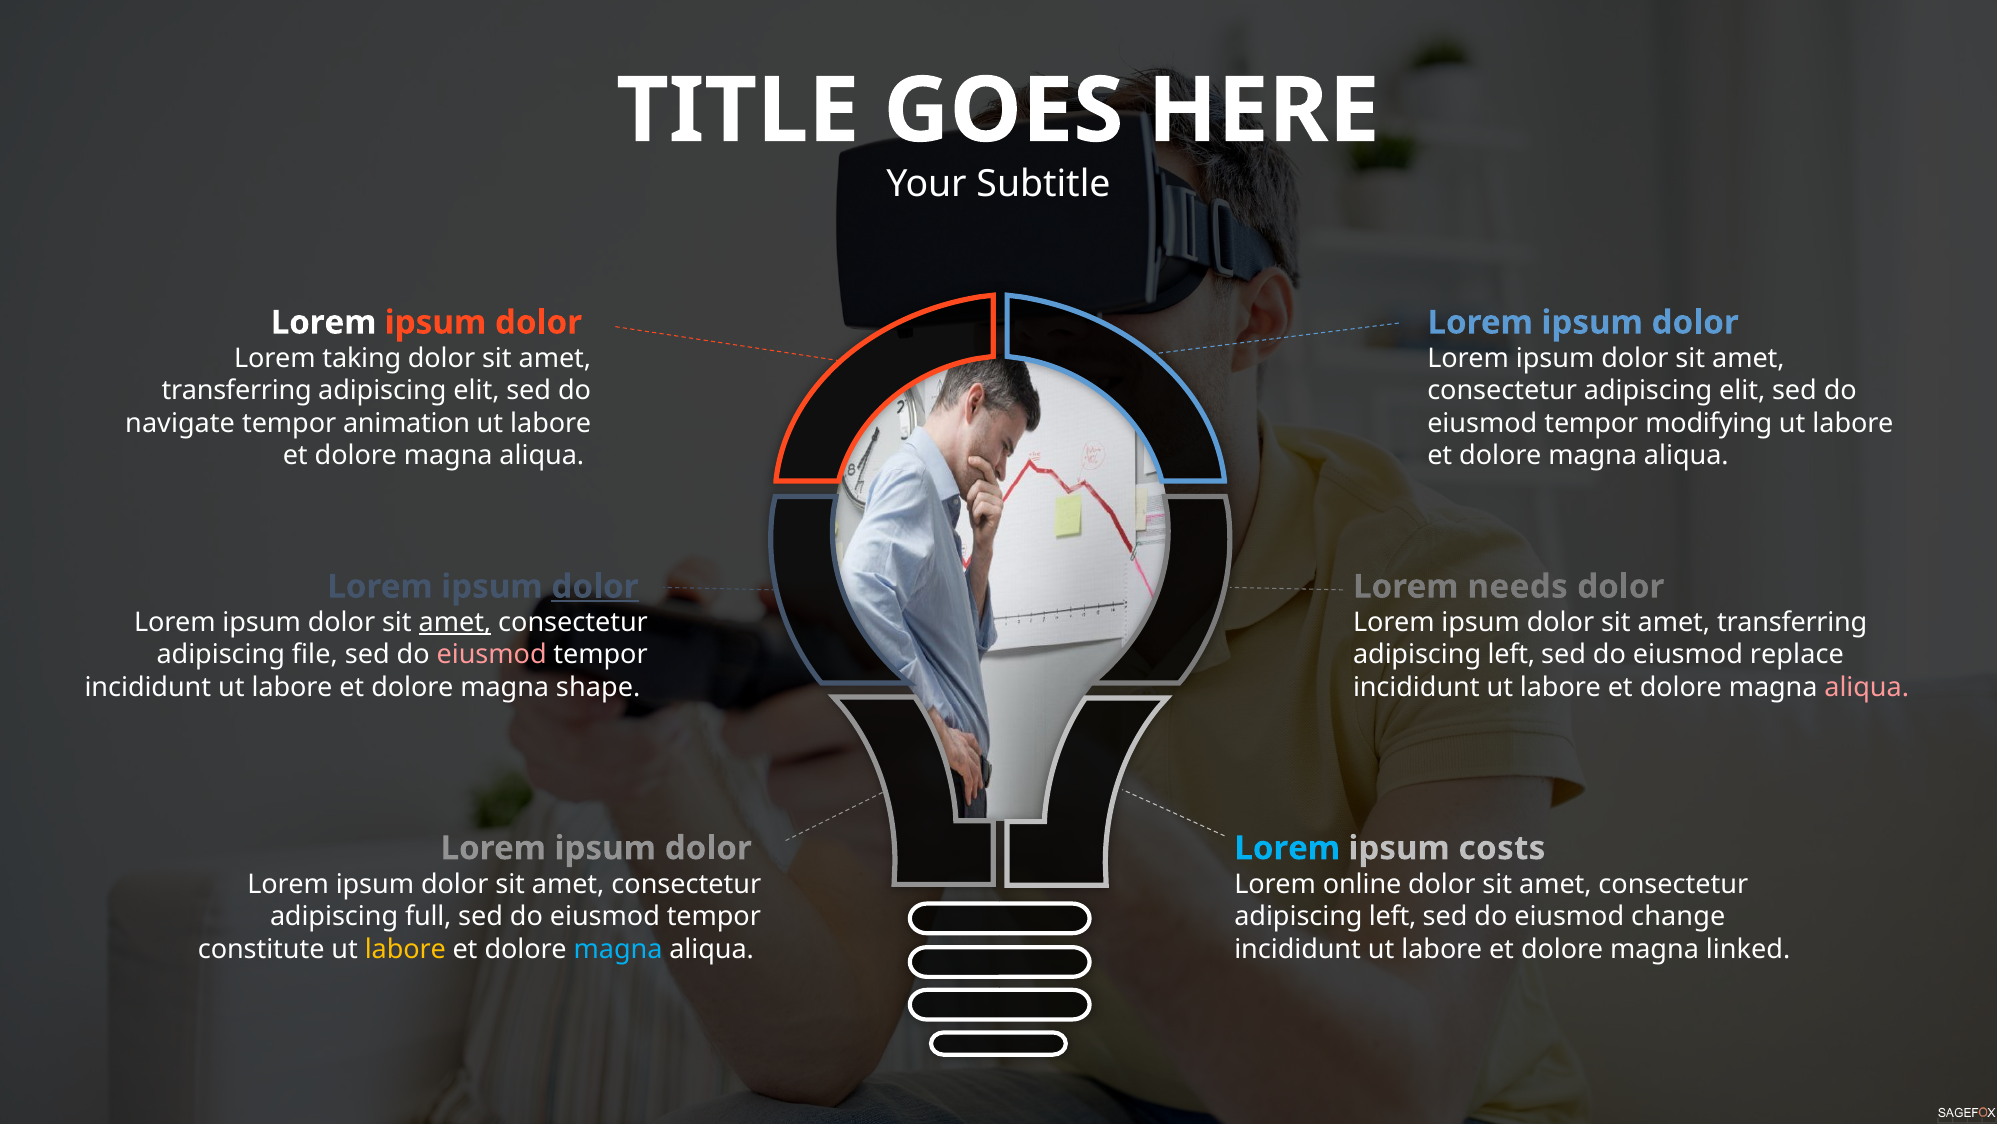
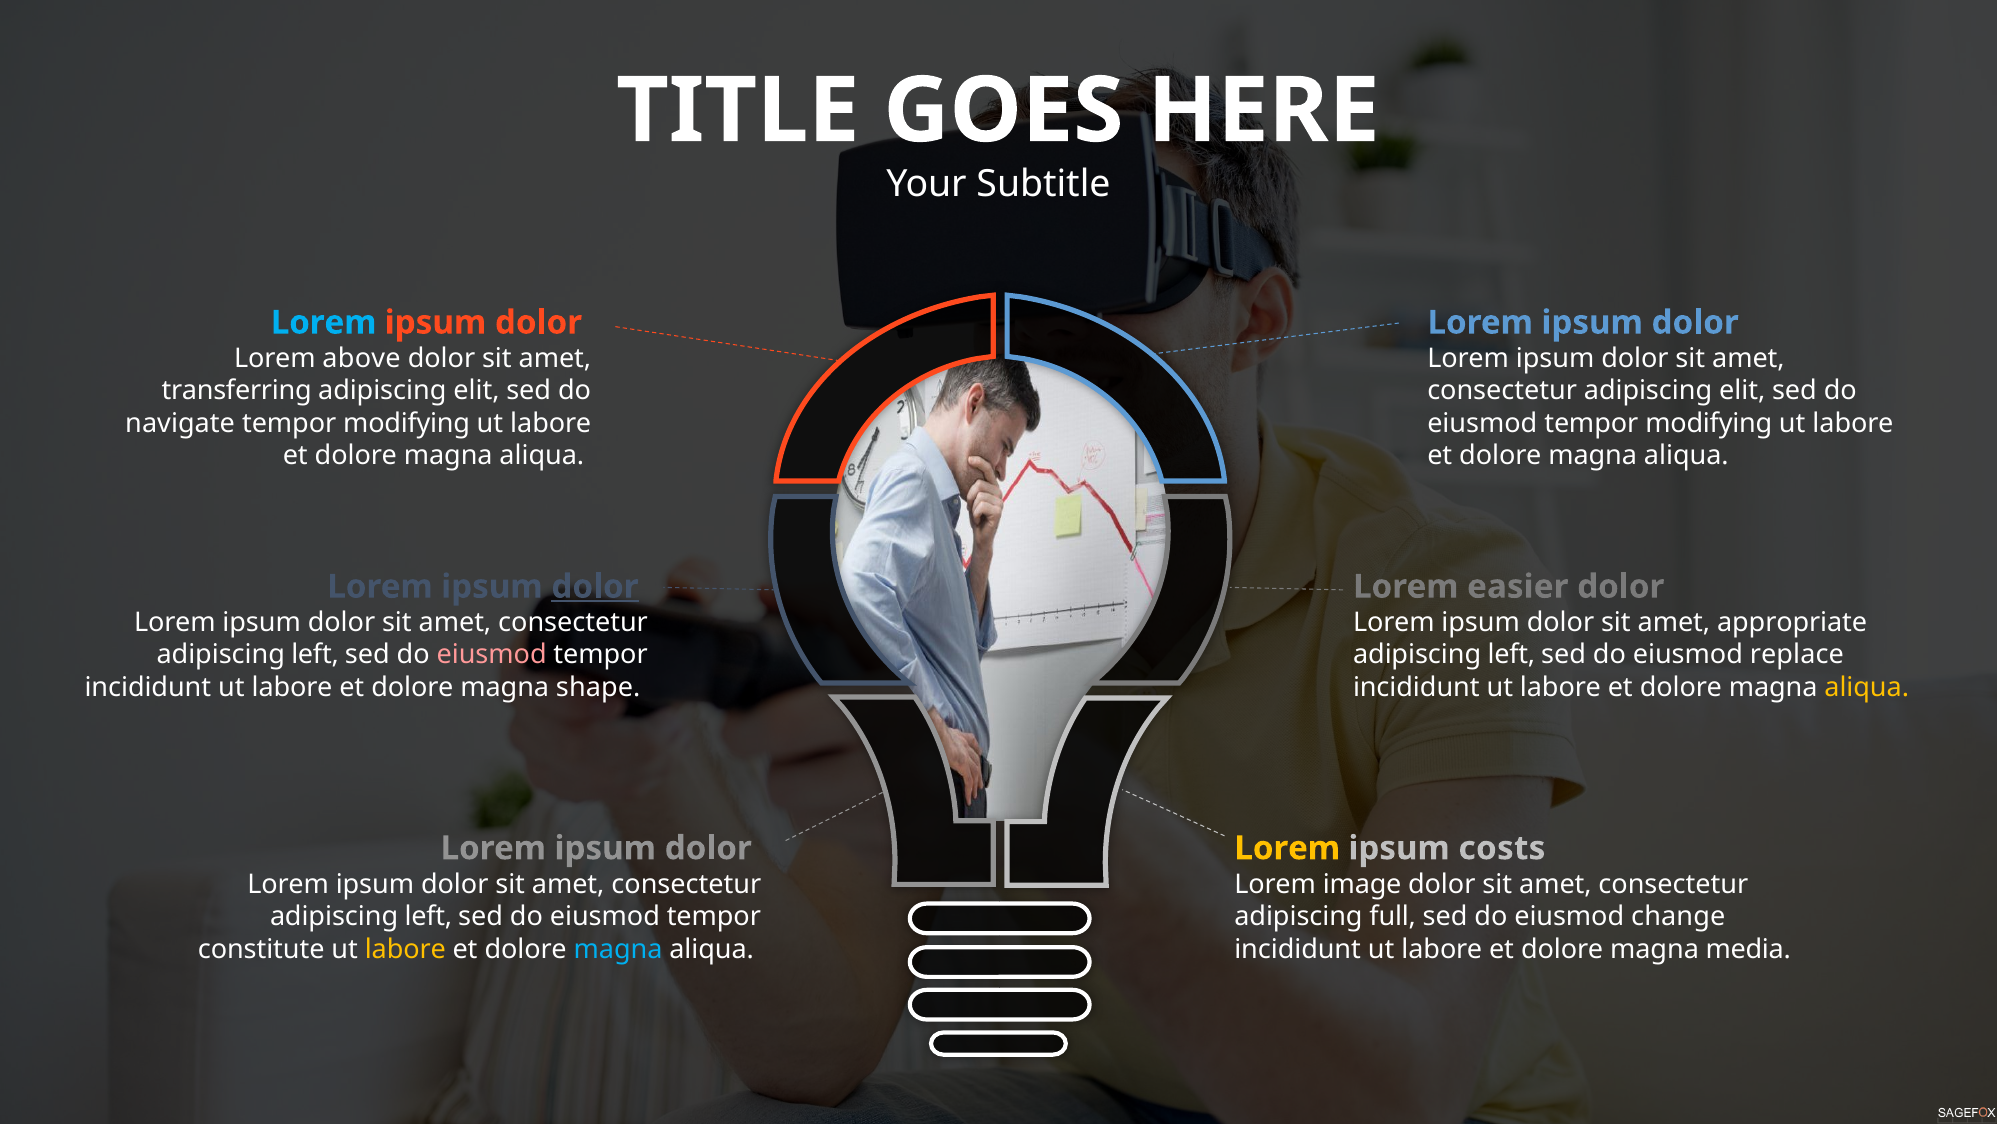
Lorem colour: white -> light blue (324, 322)
taking: taking -> above (362, 358)
animation: animation -> modifying (407, 423)
needs: needs -> easier (1518, 586)
amet underline: present -> none (455, 622)
transferring: transferring -> appropriate (1792, 622)
file: file -> left (315, 655)
aliqua colour: pink -> yellow (1867, 687)
Lorem colour: light blue -> yellow (1287, 848)
online: online -> image (1362, 884)
full: full -> left (428, 916)
left: left -> full (1393, 916)
linked: linked -> media (1748, 948)
